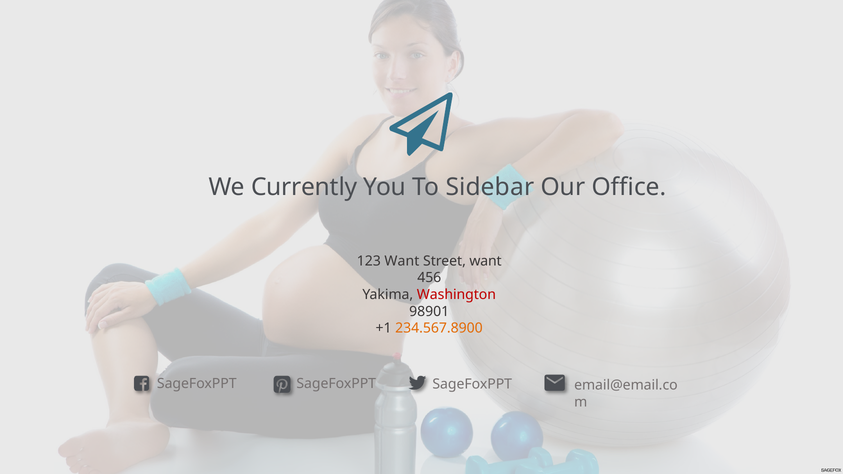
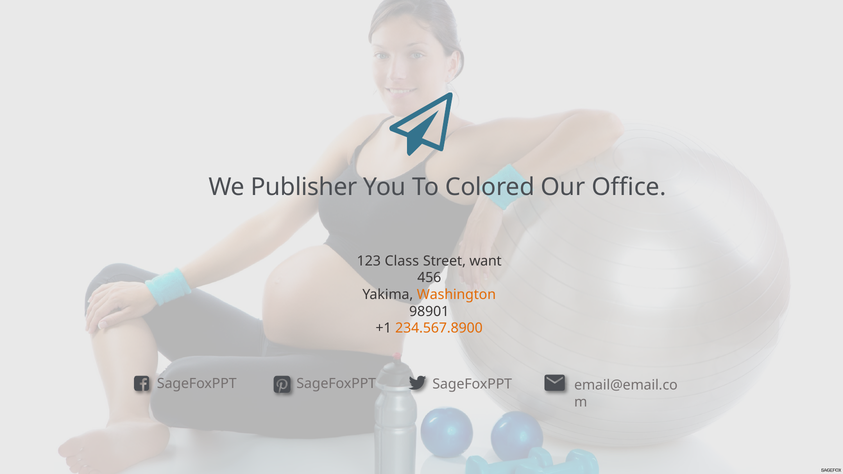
Currently: Currently -> Publisher (304, 187)
Sidebar: Sidebar -> Colored (490, 187)
123 Want: Want -> Class (402, 261)
Washington colour: red -> orange (456, 295)
